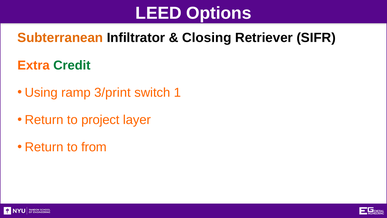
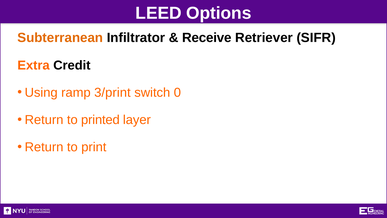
Closing: Closing -> Receive (207, 38)
Credit colour: green -> black (72, 65)
1: 1 -> 0 (177, 93)
project: project -> printed (100, 120)
from: from -> print (94, 147)
